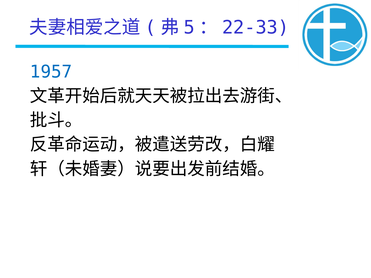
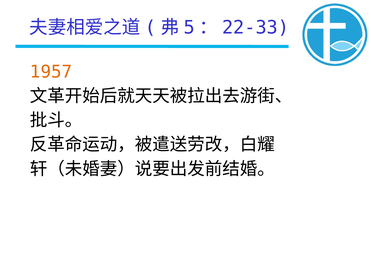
1957 colour: blue -> orange (51, 72)
